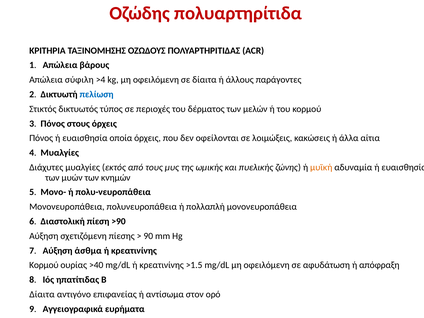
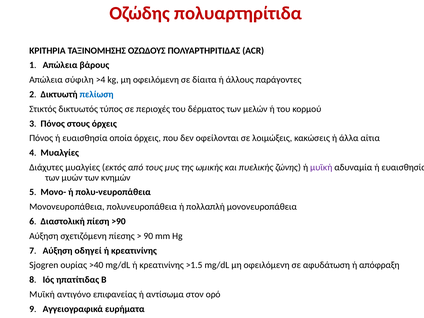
μυϊκή colour: orange -> purple (321, 167)
άσθμα: άσθμα -> οδηγεί (88, 251)
Κορμού: Κορμού -> Sjogren (44, 265)
Δίαιτα: Δίαιτα -> Μυϊκή (42, 294)
